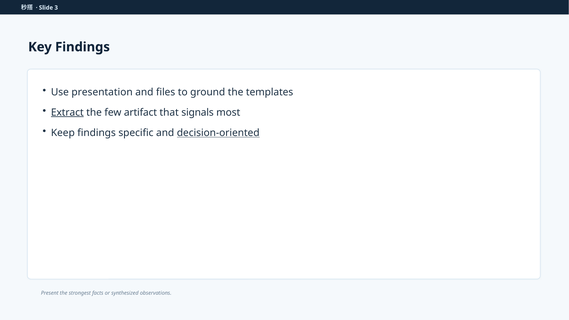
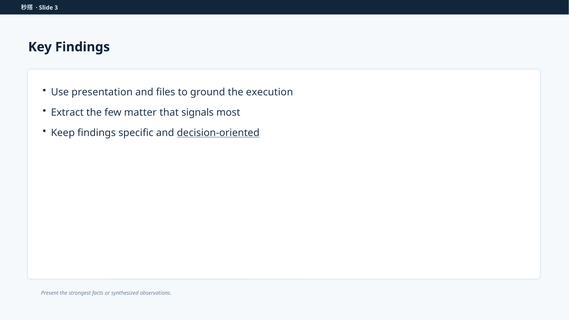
templates: templates -> execution (270, 92)
Extract underline: present -> none (67, 112)
artifact: artifact -> matter (140, 112)
